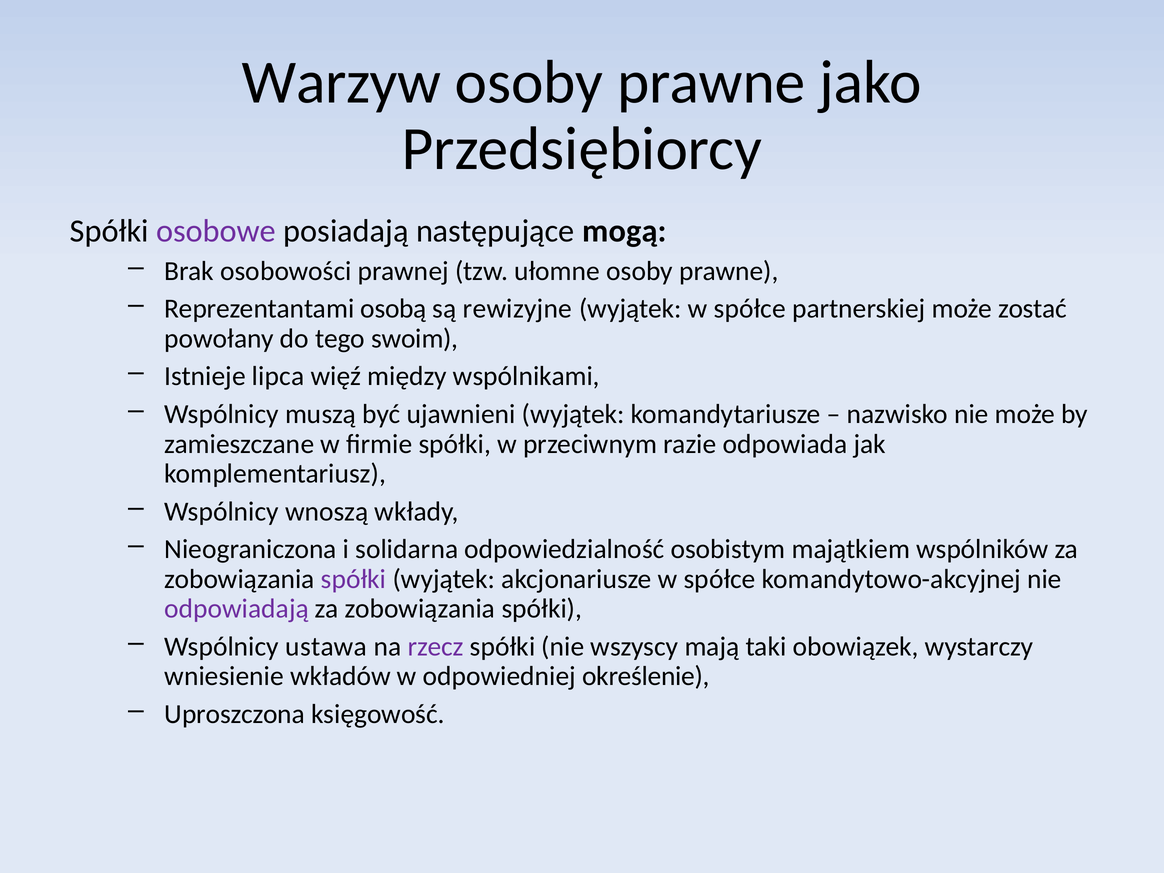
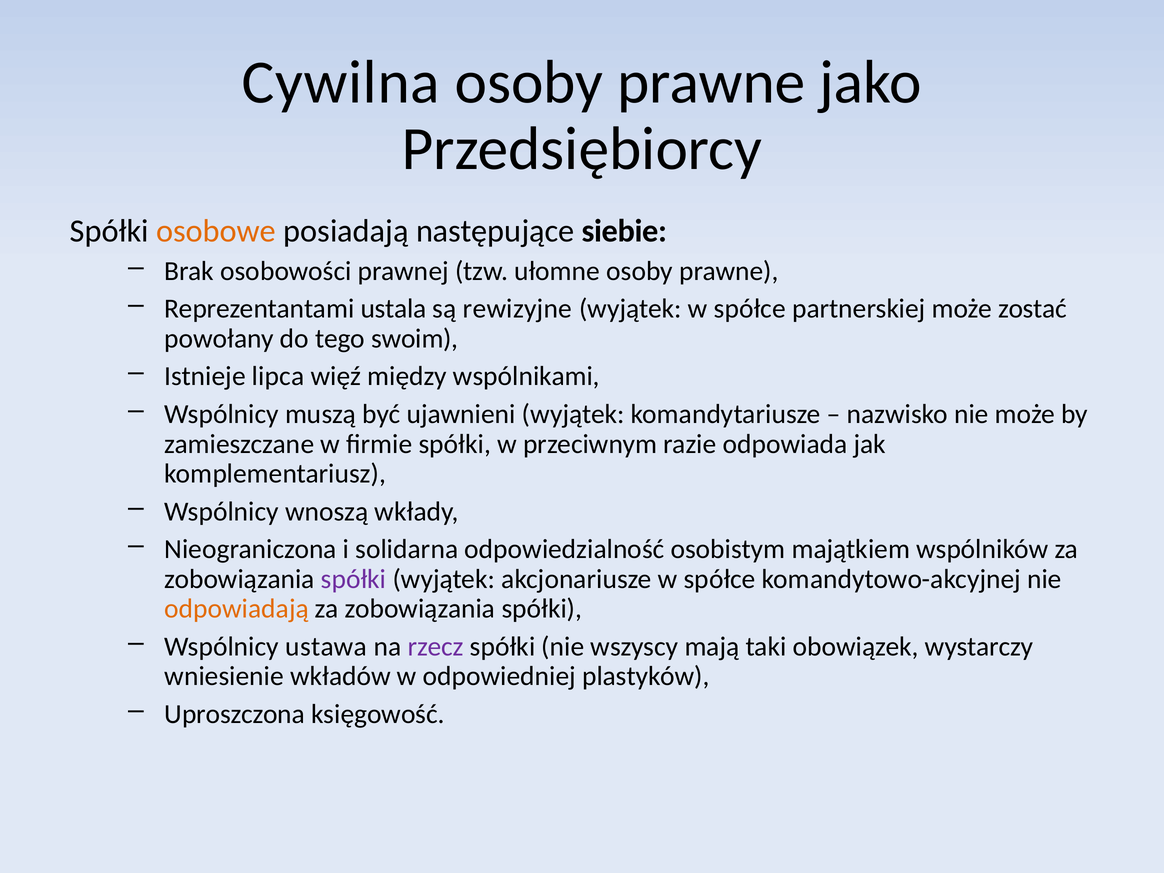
Warzyw: Warzyw -> Cywilna (341, 83)
osobowe colour: purple -> orange (216, 231)
mogą: mogą -> siebie (625, 231)
osobą: osobą -> ustala (394, 309)
odpowiadają colour: purple -> orange (237, 609)
określenie: określenie -> plastyków (646, 676)
